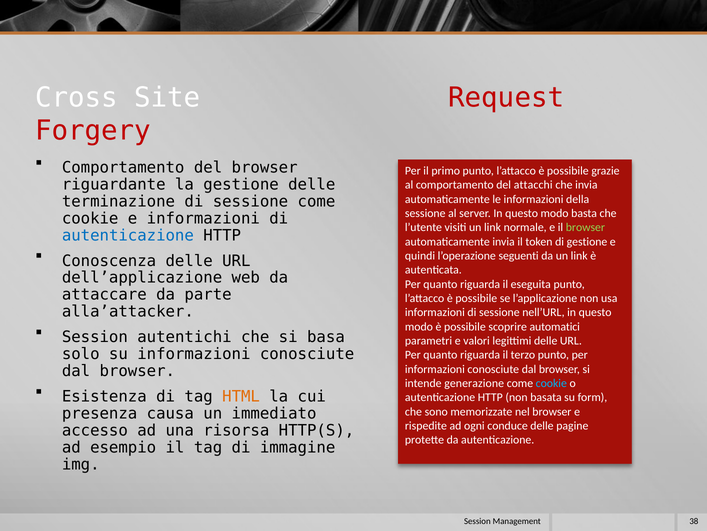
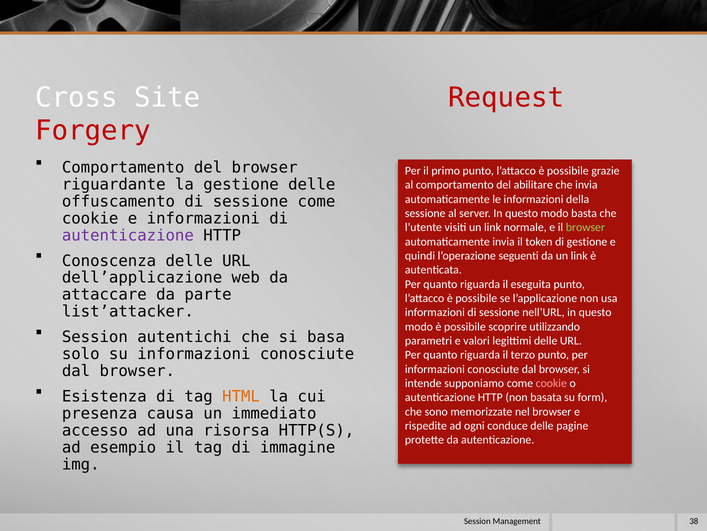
attacchi: attacchi -> abilitare (533, 185)
terminazione: terminazione -> offuscamento (118, 201)
autenticazione colour: blue -> purple (128, 235)
alla’attacker: alla’attacker -> list’attacker (128, 311)
automatici: automatici -> utilizzando (555, 326)
generazione: generazione -> supponiamo (474, 383)
cookie colour: light blue -> pink (551, 383)
